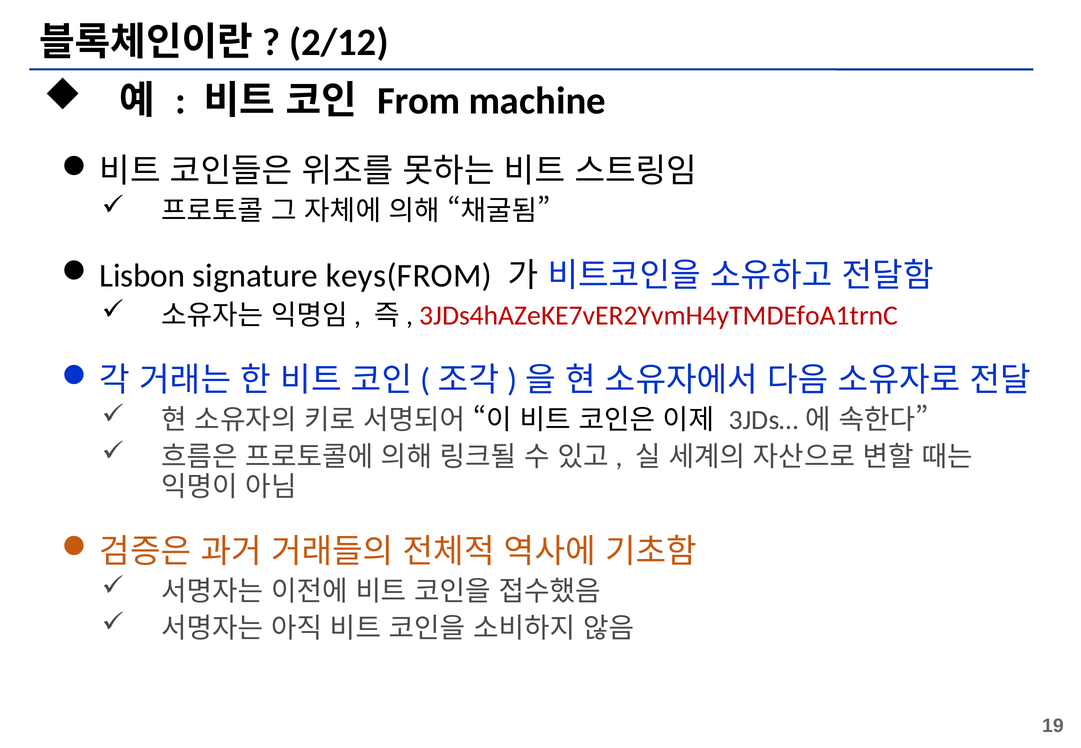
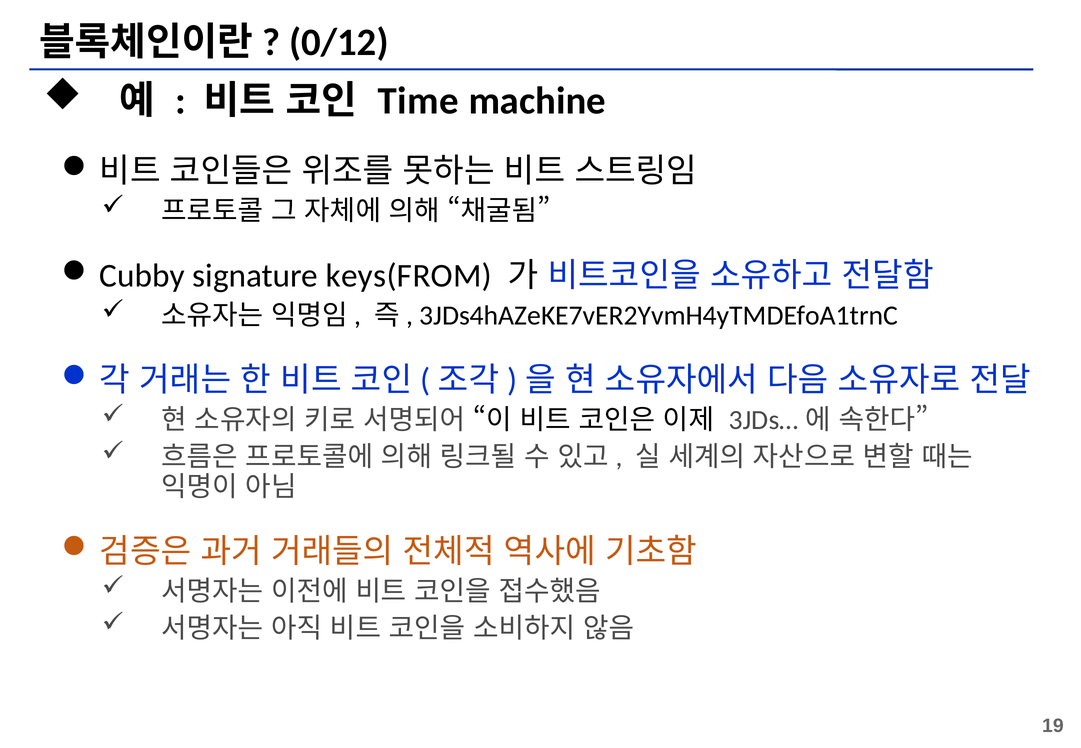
2/12: 2/12 -> 0/12 (339, 43)
From: From -> Time (418, 101)
Lisbon: Lisbon -> Cubby (142, 276)
3JDs4hAZeKE7vER2YvmH4yTMDEfoA1trnC colour: red -> black (659, 316)
